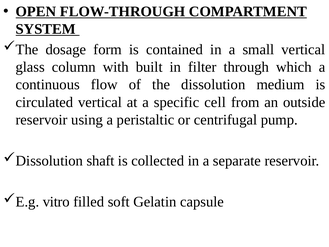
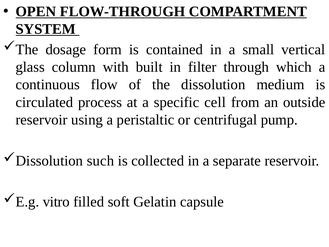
circulated vertical: vertical -> process (100, 102)
shaft: shaft -> such (100, 161)
